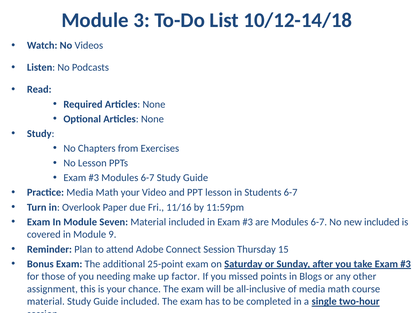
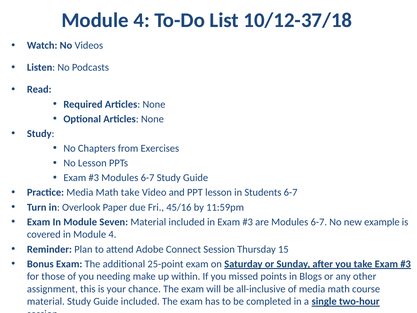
3: 3 -> 4 (142, 20)
10/12-14/18: 10/12-14/18 -> 10/12-37/18 (298, 20)
Math your: your -> take (130, 192)
11/16: 11/16 -> 45/16 (179, 207)
new included: included -> example (382, 222)
in Module 9: 9 -> 4 (112, 234)
factor: factor -> within (186, 276)
